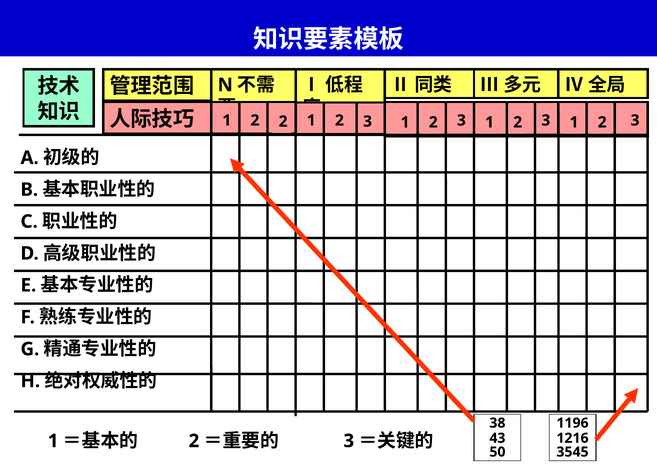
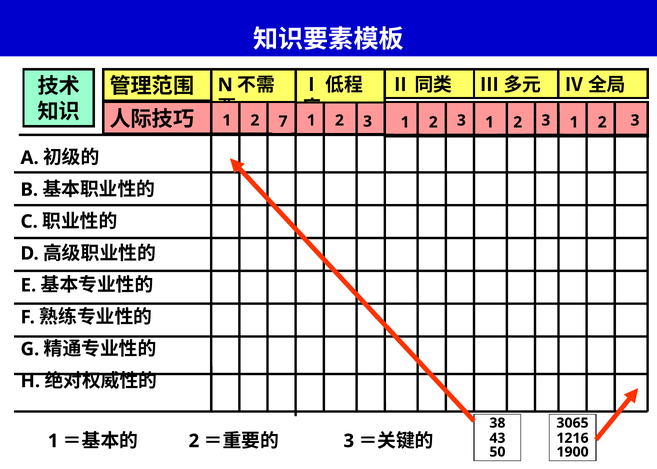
2 2: 2 -> 7 (283, 122)
1196: 1196 -> 3065 (573, 423)
3545: 3545 -> 1900 (573, 452)
